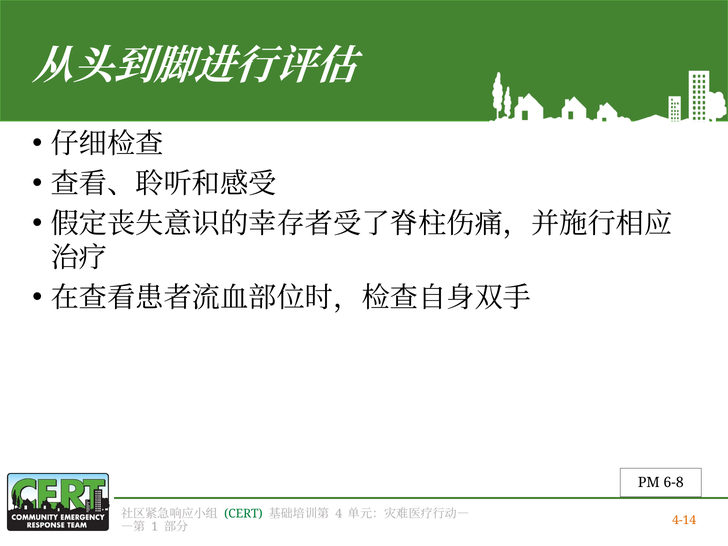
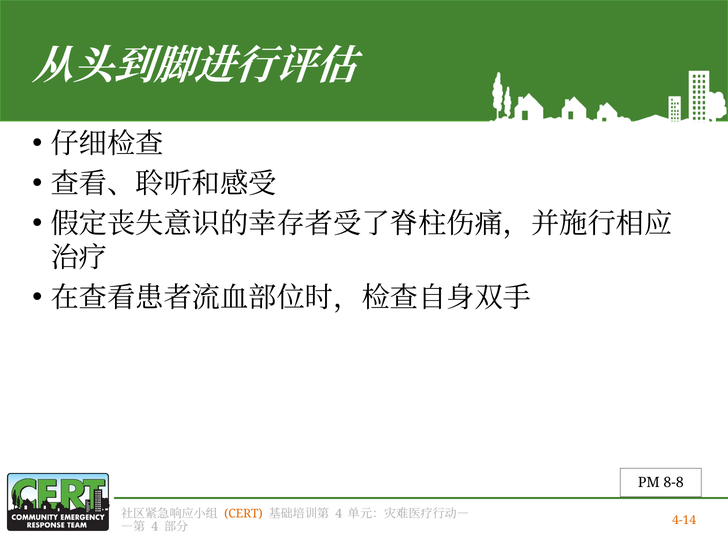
6-8: 6-8 -> 8-8 (674, 482)
CERT colour: green -> orange (243, 514)
1: 1 -> 4 (155, 527)
